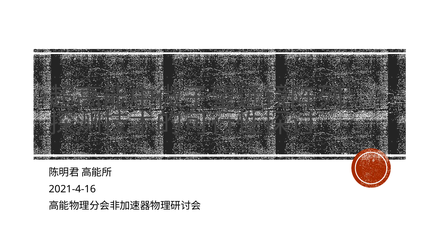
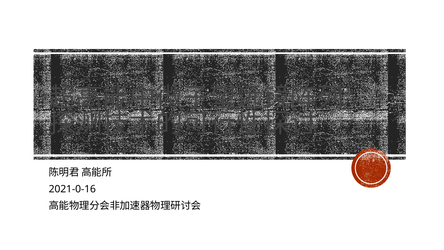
2021-4-16: 2021-4-16 -> 2021-0-16 (72, 189)
